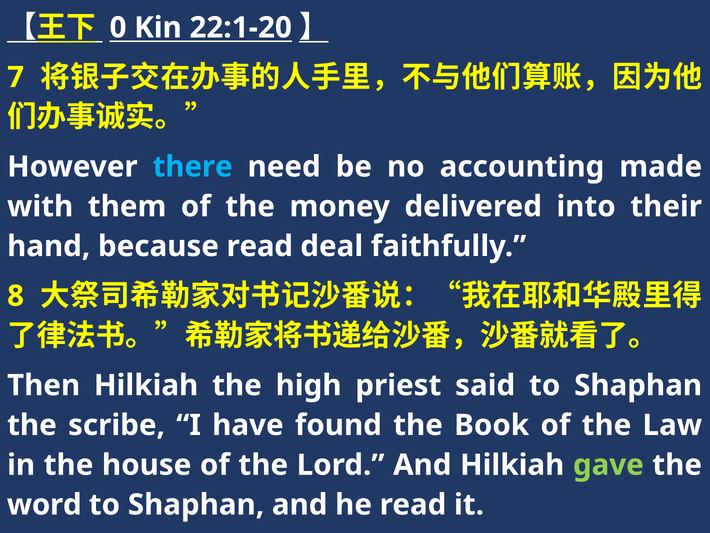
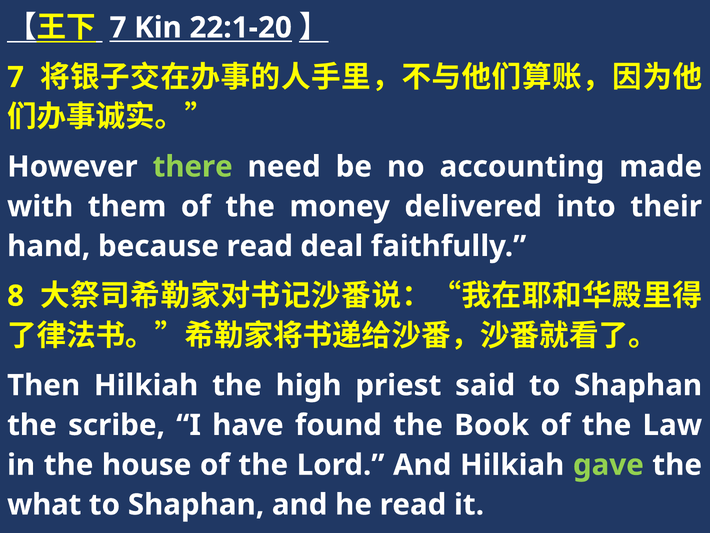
0: 0 -> 7 (118, 28)
there colour: light blue -> light green (193, 167)
word: word -> what (44, 504)
